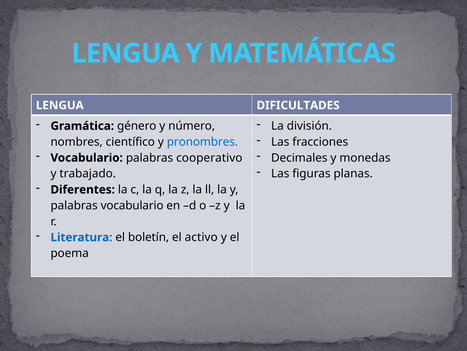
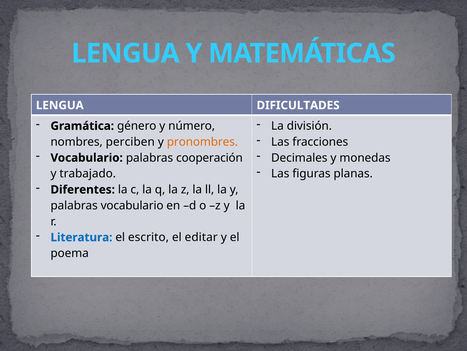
científico: científico -> perciben (130, 142)
pronombres colour: blue -> orange (202, 142)
cooperativo: cooperativo -> cooperación (209, 158)
boletín: boletín -> escrito (148, 237)
activo: activo -> editar (201, 237)
